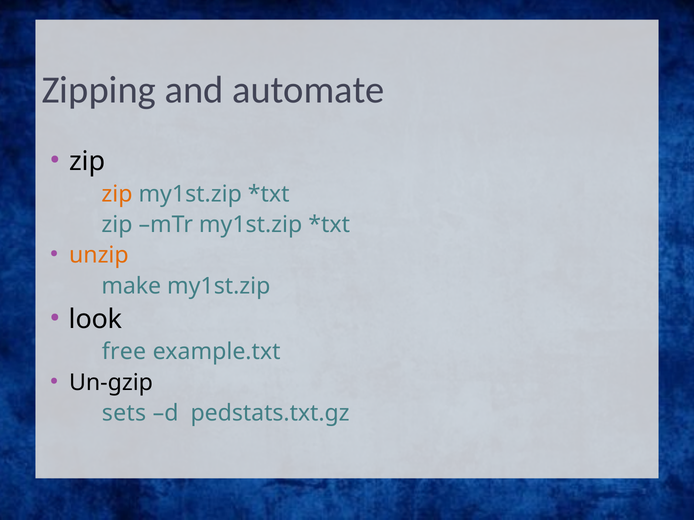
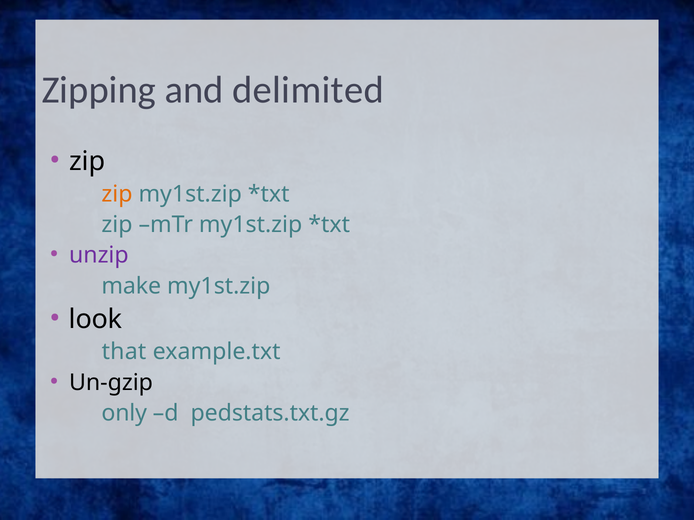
automate: automate -> delimited (308, 90)
unzip colour: orange -> purple (99, 256)
free: free -> that (124, 352)
sets: sets -> only (124, 413)
